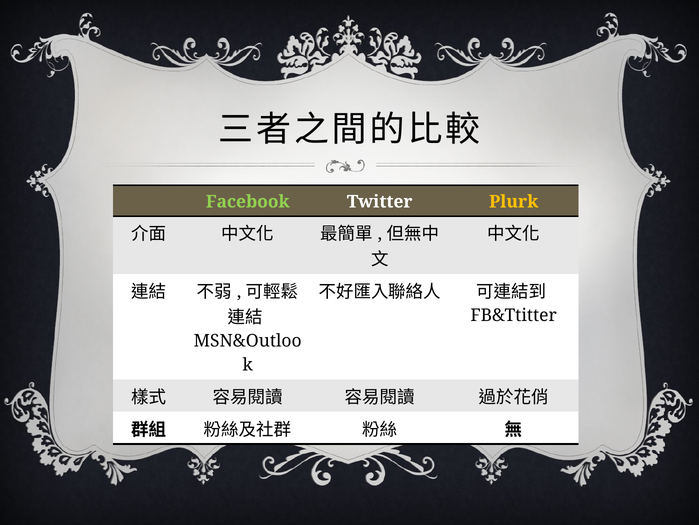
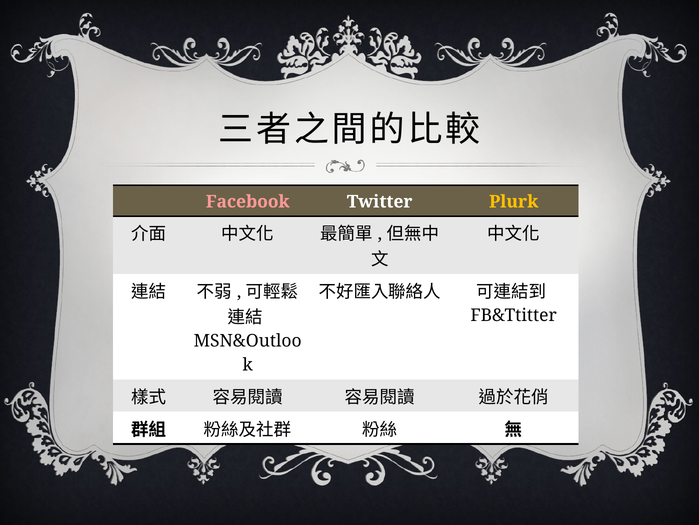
Facebook colour: light green -> pink (248, 201)
